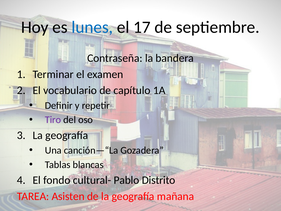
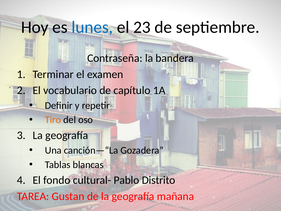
17: 17 -> 23 (142, 27)
Tiro colour: purple -> orange (53, 120)
Asisten: Asisten -> Gustan (68, 196)
